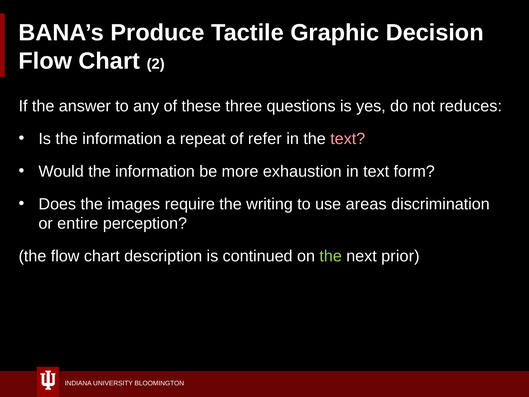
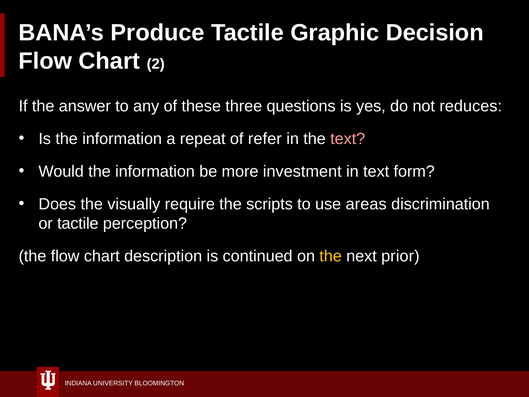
exhaustion: exhaustion -> investment (302, 171)
images: images -> visually (134, 204)
writing: writing -> scripts (270, 204)
or entire: entire -> tactile (78, 223)
the colour: light green -> yellow (331, 256)
